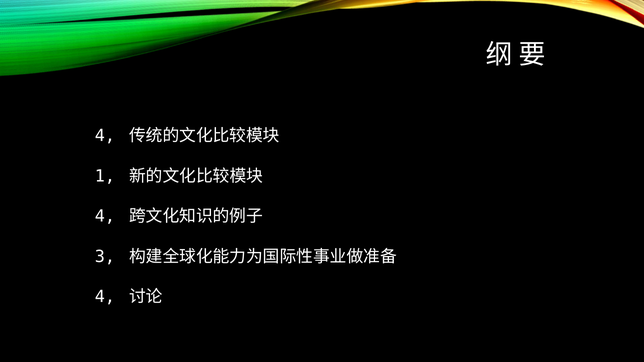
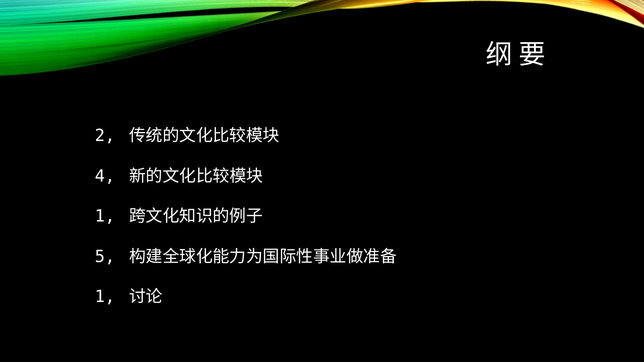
4: 4 -> 2 (105, 136)
1: 1 -> 4 (105, 176)
4: 4 -> 1 (105, 217)
3: 3 -> 5 (105, 257)
4: 4 -> 1 (105, 297)
